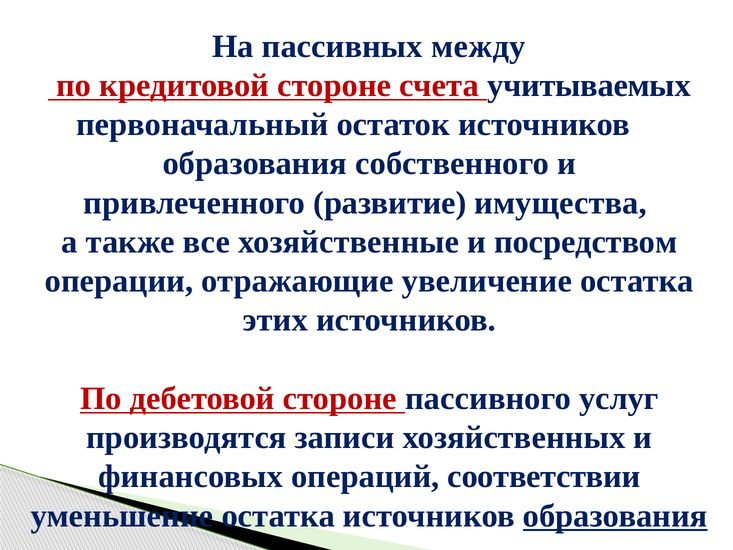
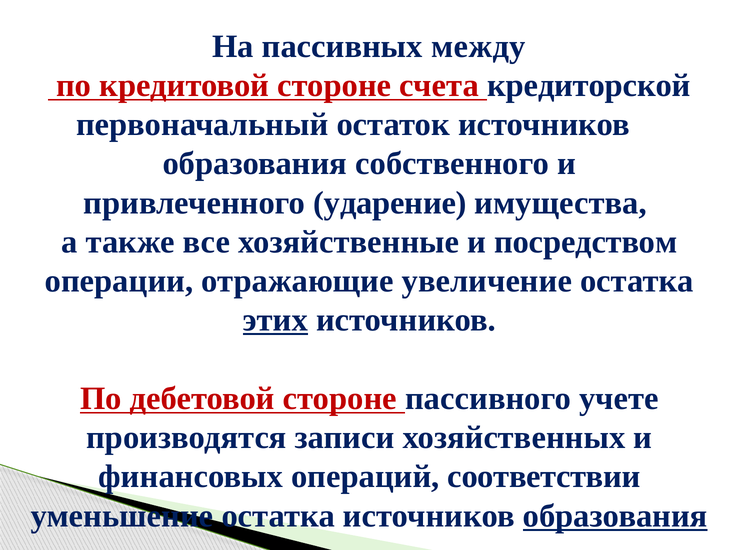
учитываемых: учитываемых -> кредиторской (589, 85)
развитие: развитие -> ударение (390, 203)
этих underline: none -> present (275, 320)
услуг: услуг -> учете (619, 398)
